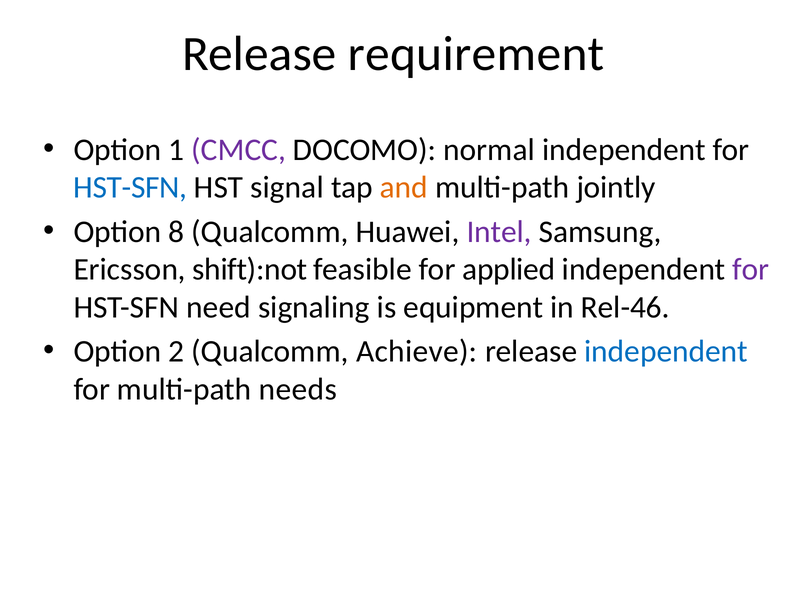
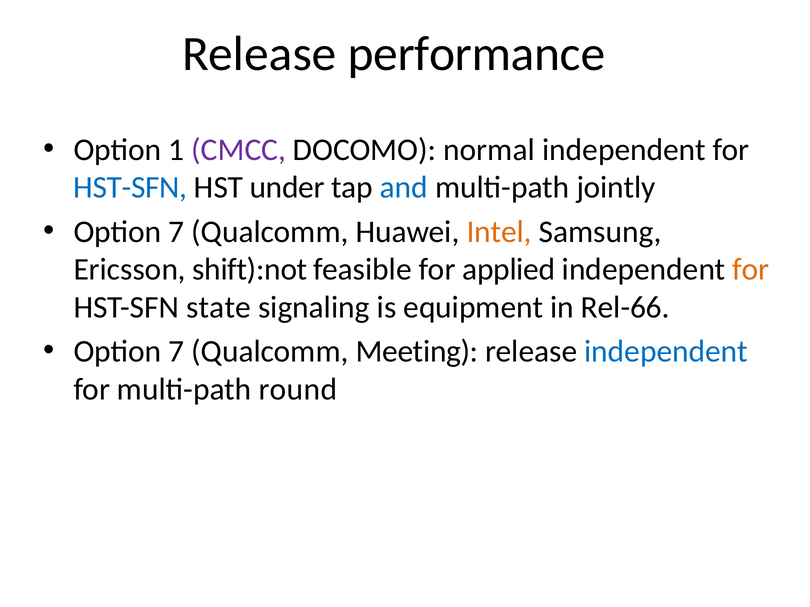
requirement: requirement -> performance (476, 54)
signal: signal -> under (287, 188)
and colour: orange -> blue (404, 188)
8: 8 -> 7 (176, 232)
Intel colour: purple -> orange (499, 232)
for colour: purple -> orange (751, 270)
need: need -> state (219, 307)
Rel-46: Rel-46 -> Rel-66 (625, 307)
2: 2 -> 7 (176, 352)
Achieve: Achieve -> Meeting (417, 352)
needs: needs -> round (298, 389)
